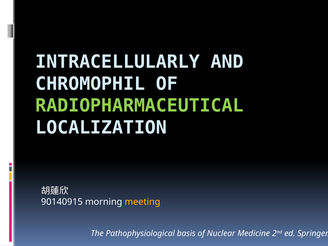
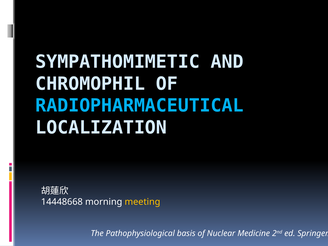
INTRACELLULARLY: INTRACELLULARLY -> SYMPATHOMIMETIC (118, 62)
RADIOPHARMACEUTICAL colour: light green -> light blue (140, 106)
90140915: 90140915 -> 14448668 (62, 202)
